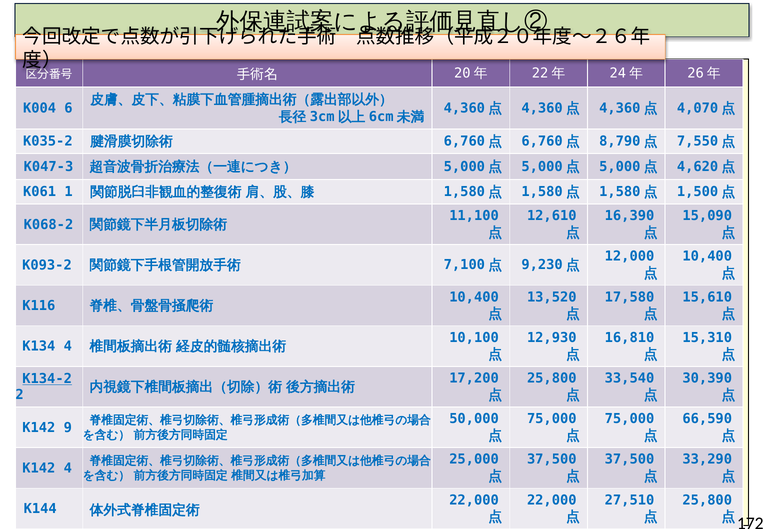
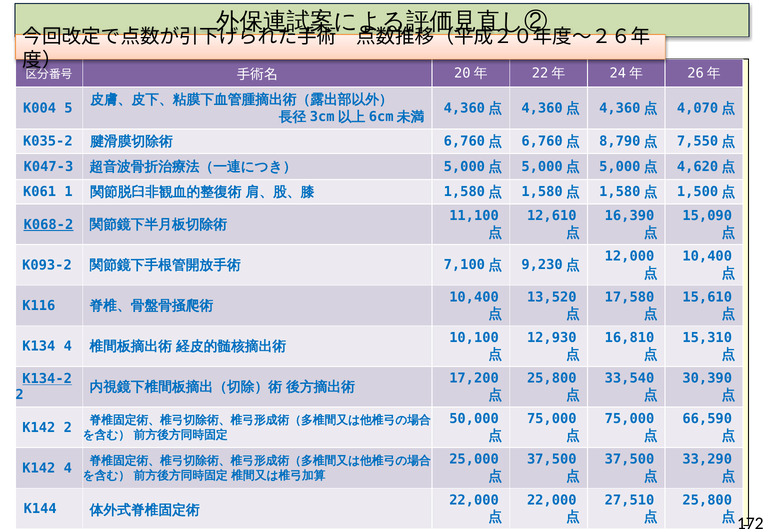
6: 6 -> 5 (68, 108)
K068-2 underline: none -> present (48, 224)
K142 9: 9 -> 2 (68, 427)
